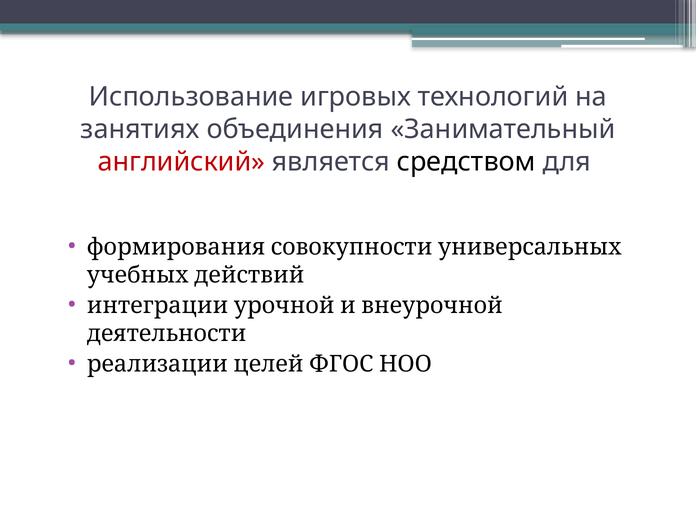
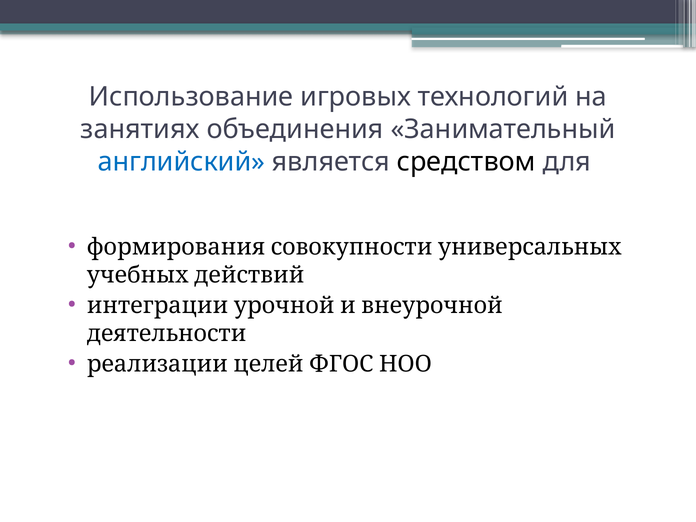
английский colour: red -> blue (181, 162)
